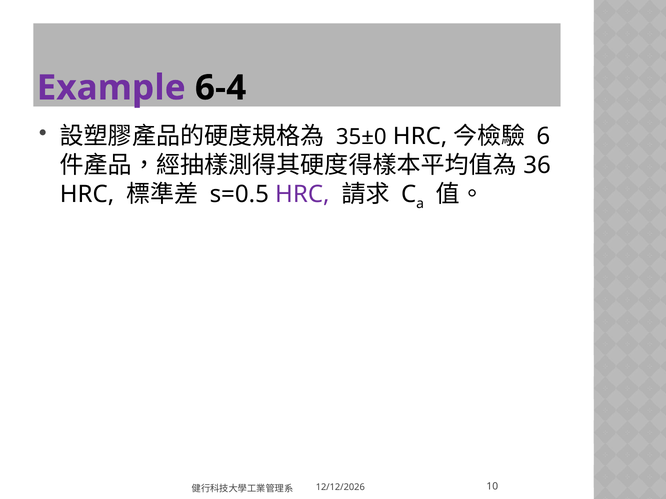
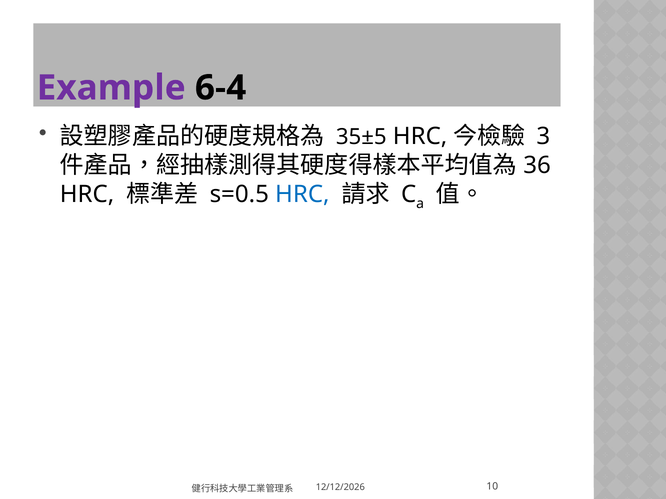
35±0: 35±0 -> 35±5 (361, 137)
6: 6 -> 3 (543, 137)
HRC colour: purple -> blue (302, 194)
